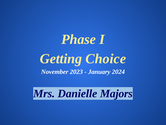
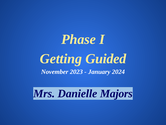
Choice: Choice -> Guided (106, 59)
